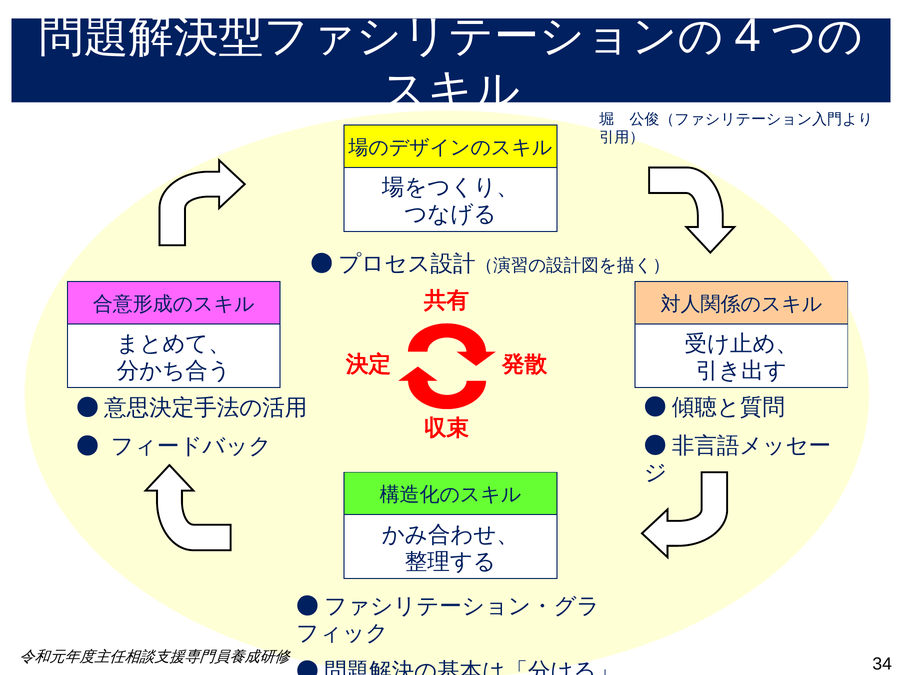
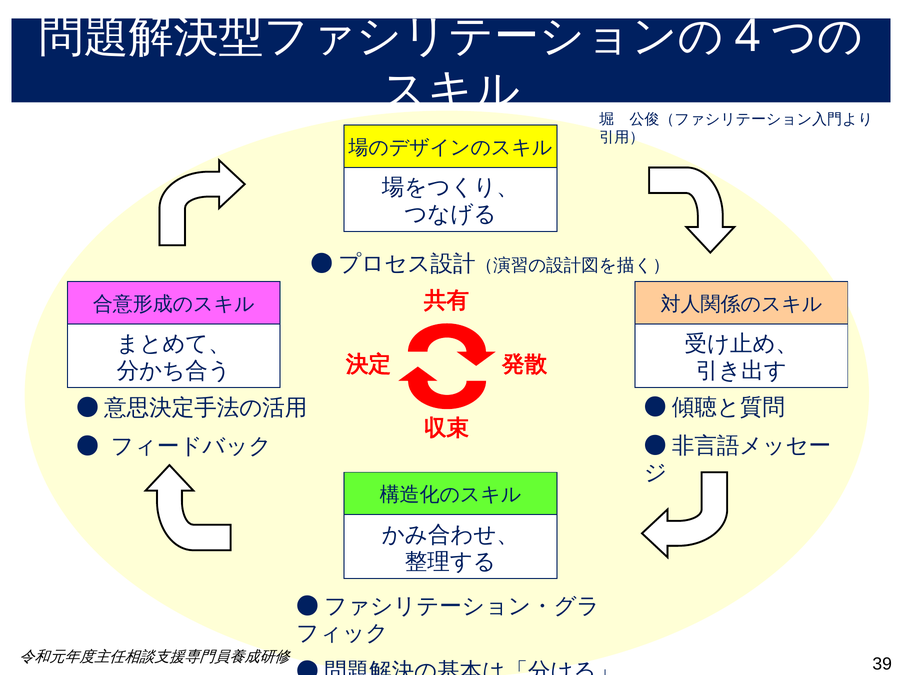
34: 34 -> 39 (882, 665)
